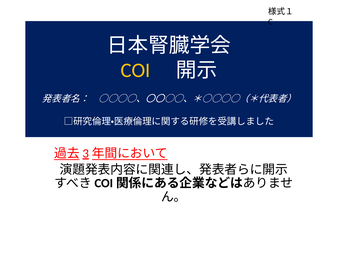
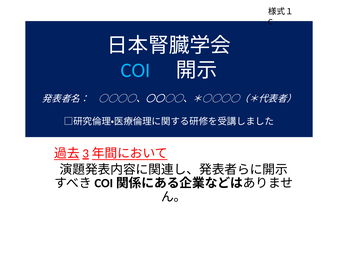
COI colour: yellow -> light blue (136, 71)
